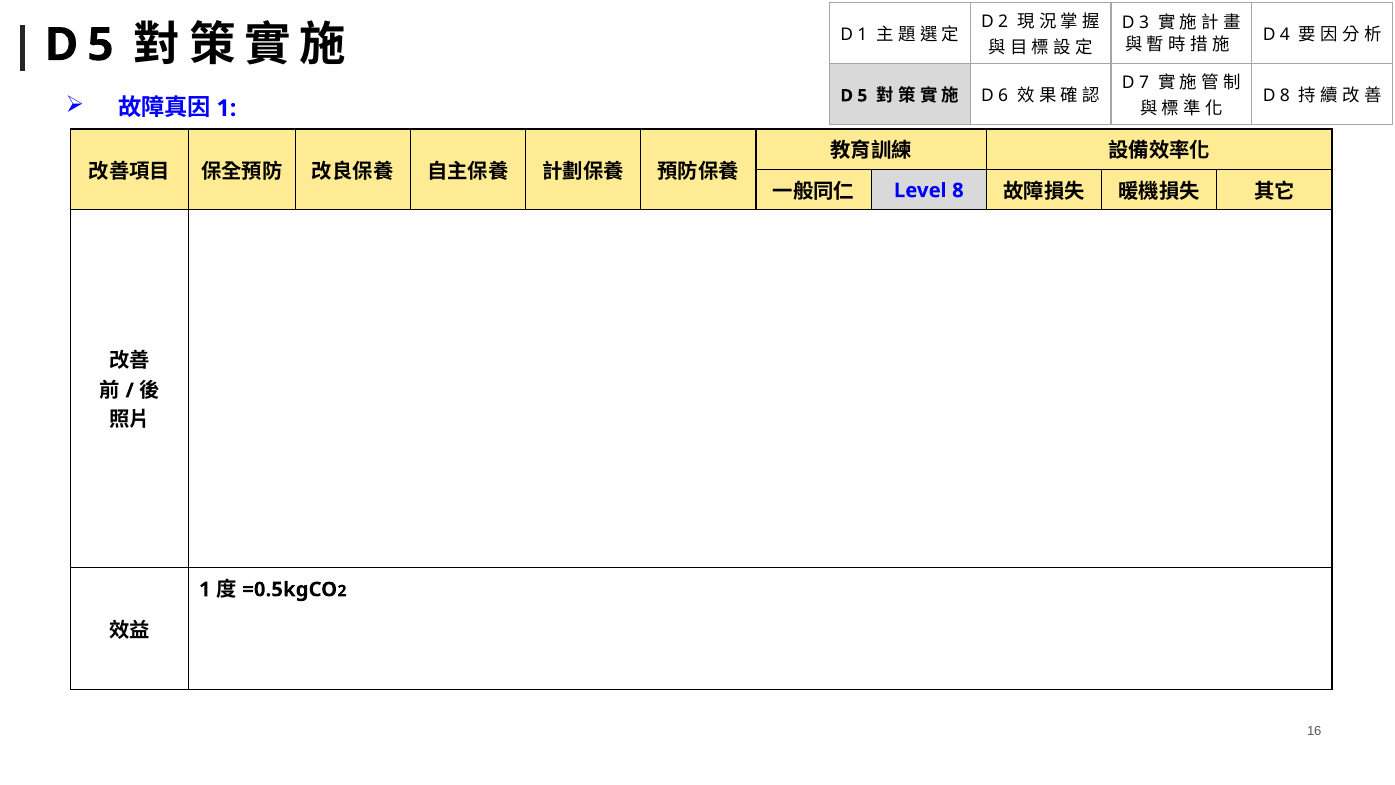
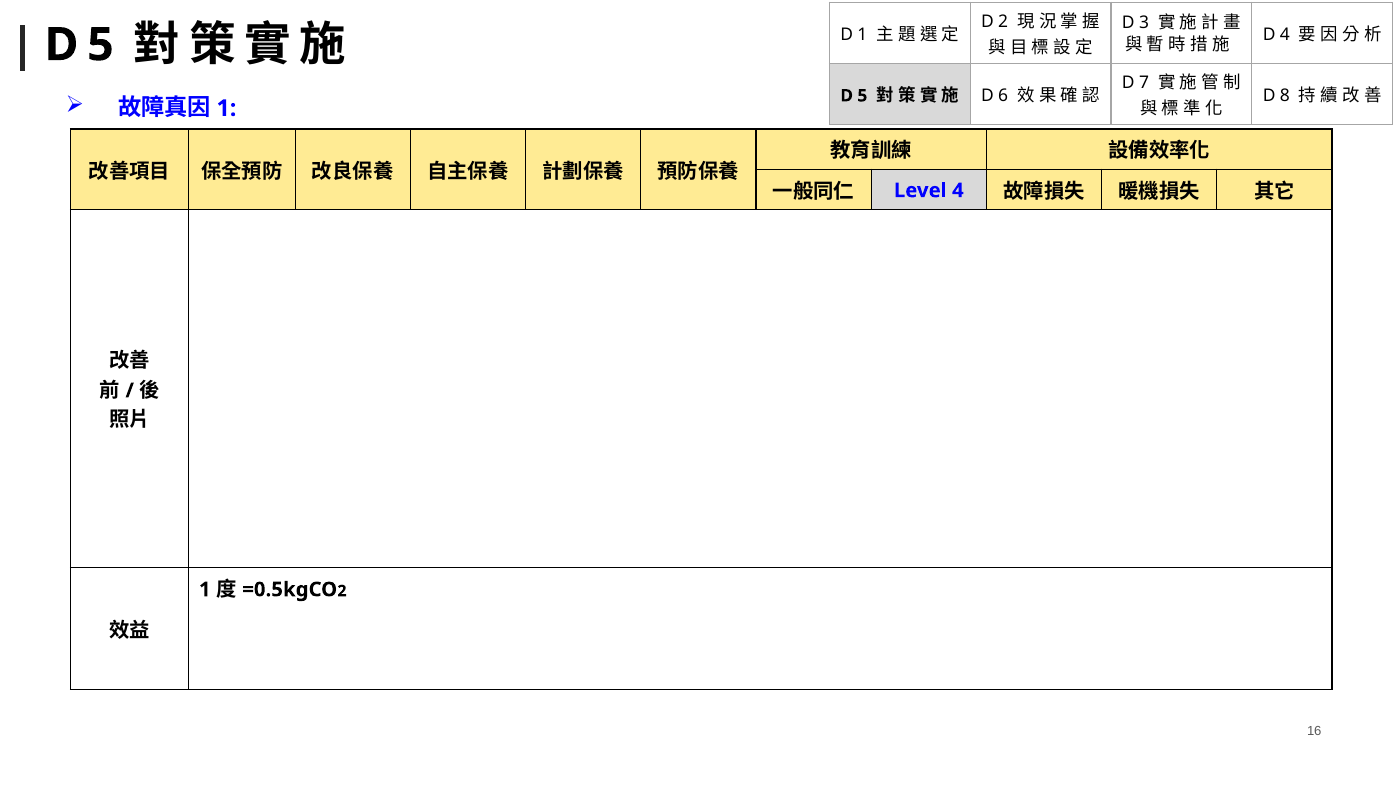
8: 8 -> 4 (958, 190)
